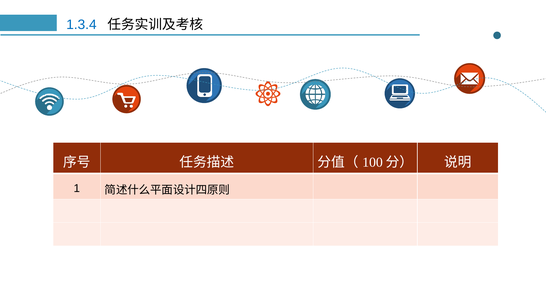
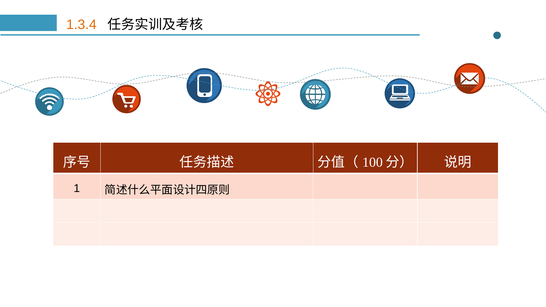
1.3.4 colour: blue -> orange (81, 25)
